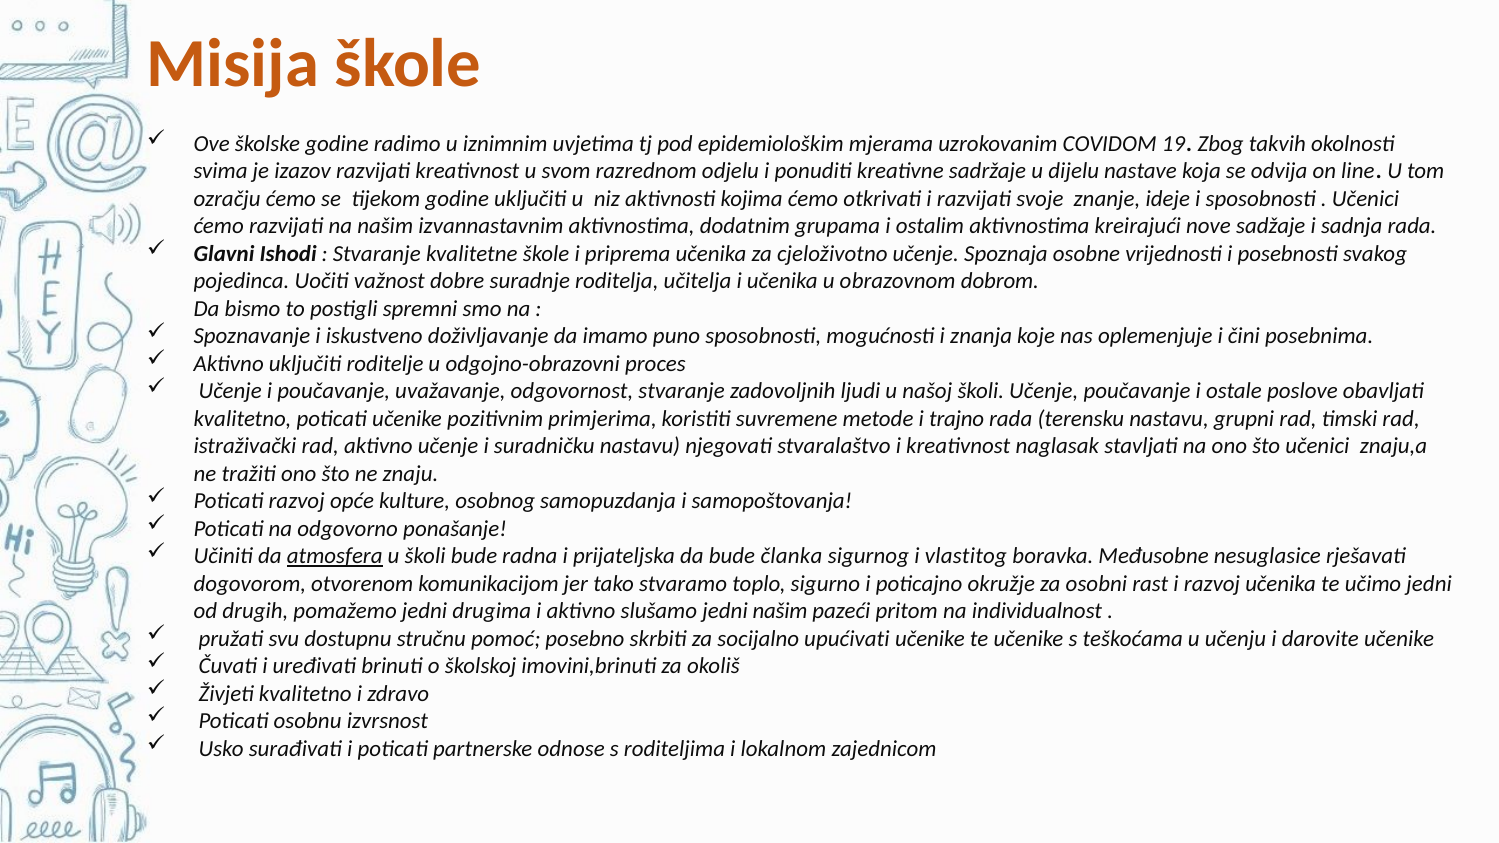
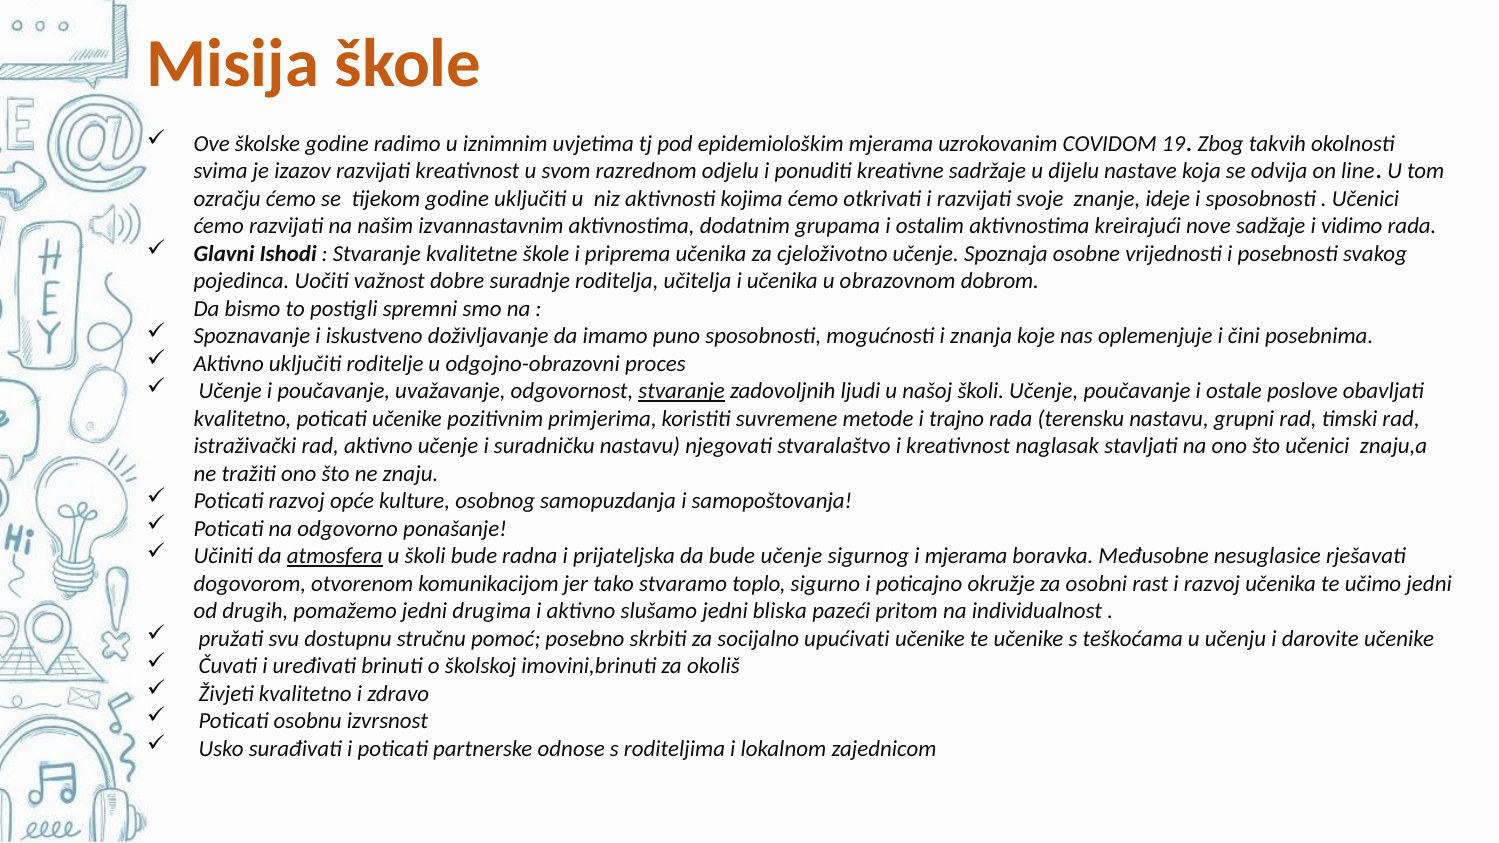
sadnja: sadnja -> vidimo (1352, 226)
stvaranje underline: none -> present (682, 391)
bude članka: članka -> učenje (791, 556)
i vlastitog: vlastitog -> mjerama (966, 556)
jedni našim: našim -> bliska (780, 611)
